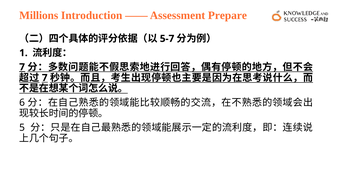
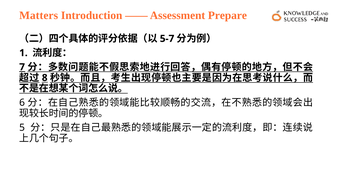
Millions: Millions -> Matters (39, 15)
7: 7 -> 8 (45, 78)
